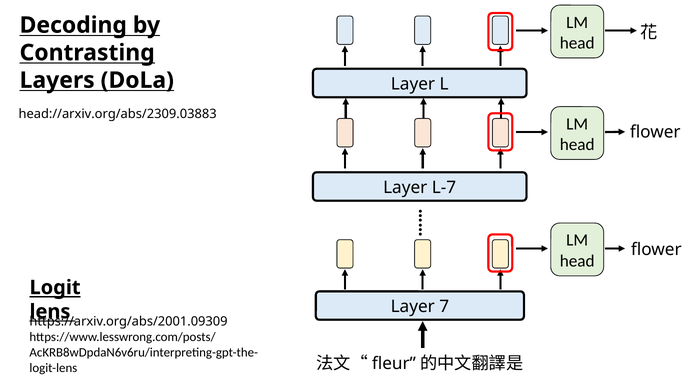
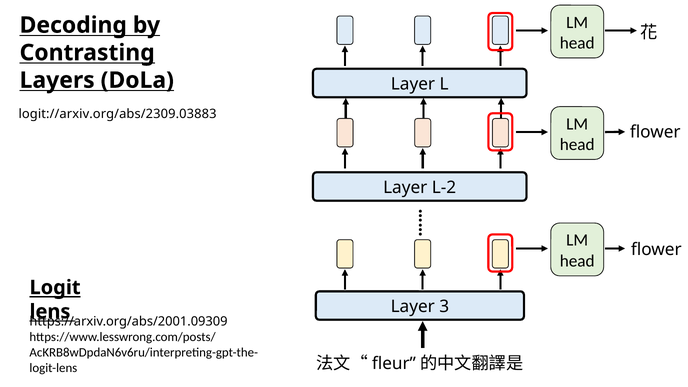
head://arxiv.org/abs/2309.03883: head://arxiv.org/abs/2309.03883 -> logit://arxiv.org/abs/2309.03883 (118, 114)
L-7: L-7 -> L-2 (444, 188)
7: 7 -> 3 (444, 307)
